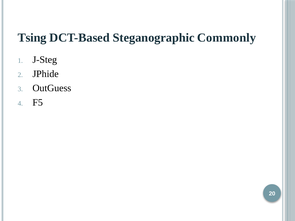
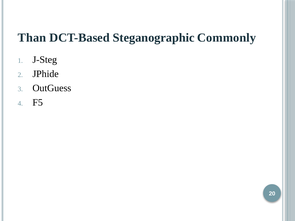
Tsing: Tsing -> Than (32, 38)
